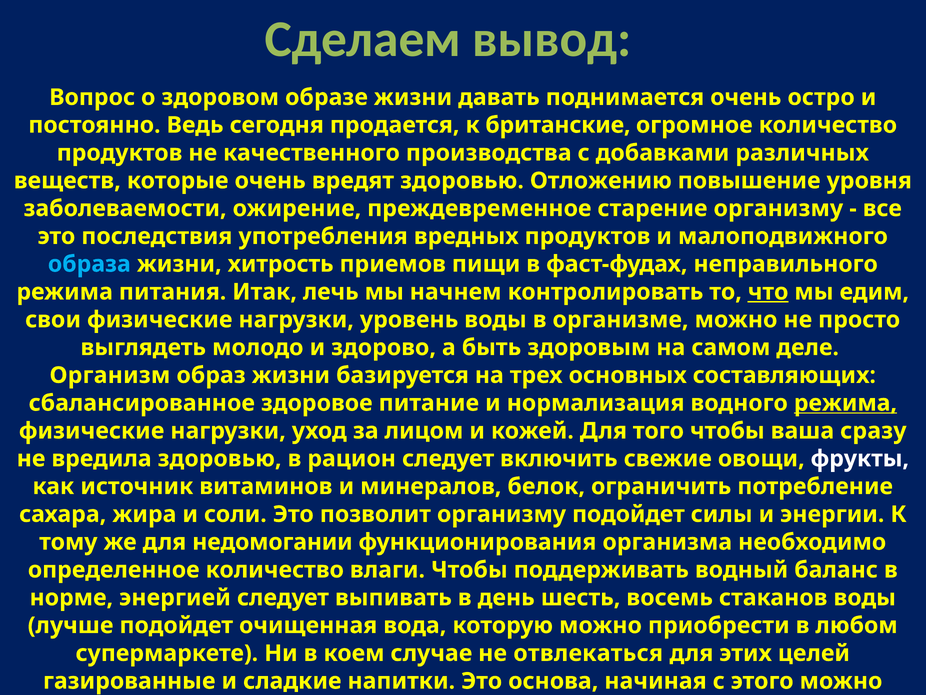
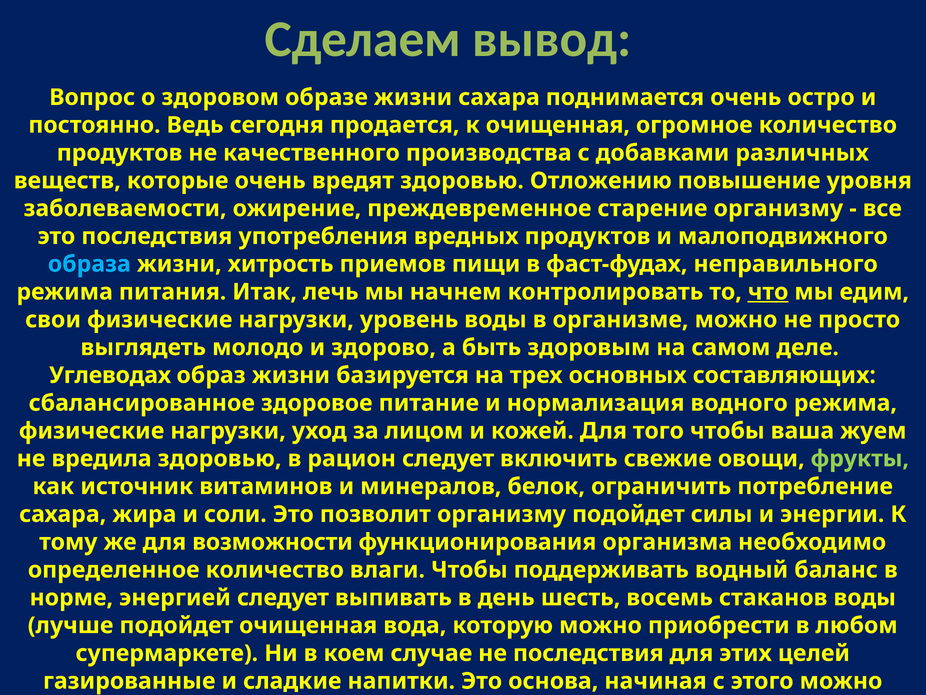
жизни давать: давать -> сахара (499, 97)
к британские: британские -> очищенная (558, 125)
Организм: Организм -> Углеводах (110, 375)
режима underline: present -> none (845, 403)
сразу: сразу -> жуем (873, 431)
фрукты colour: white -> light green (860, 458)
недомогании: недомогании -> возможности (272, 542)
не отвлекаться: отвлекаться -> последствия (588, 653)
